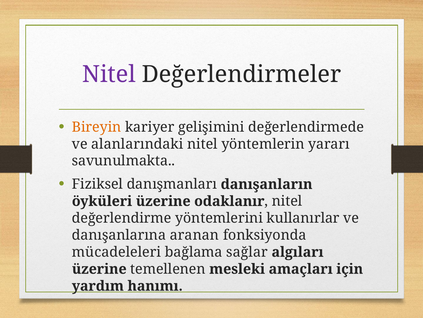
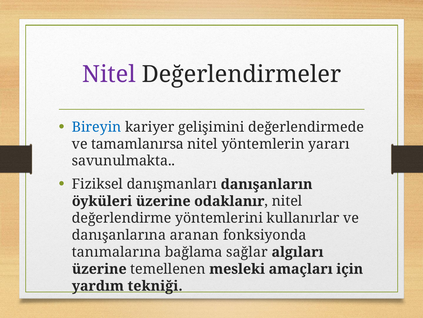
Bireyin colour: orange -> blue (97, 127)
alanlarındaki: alanlarındaki -> tamamlanırsa (137, 144)
mücadeleleri: mücadeleleri -> tanımalarına (117, 252)
hanımı: hanımı -> tekniği (155, 285)
